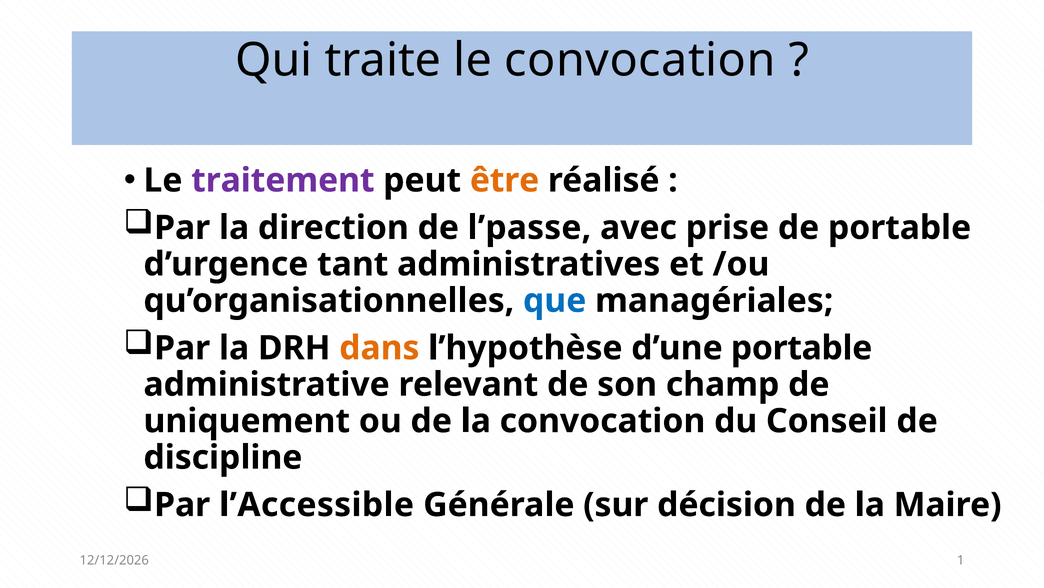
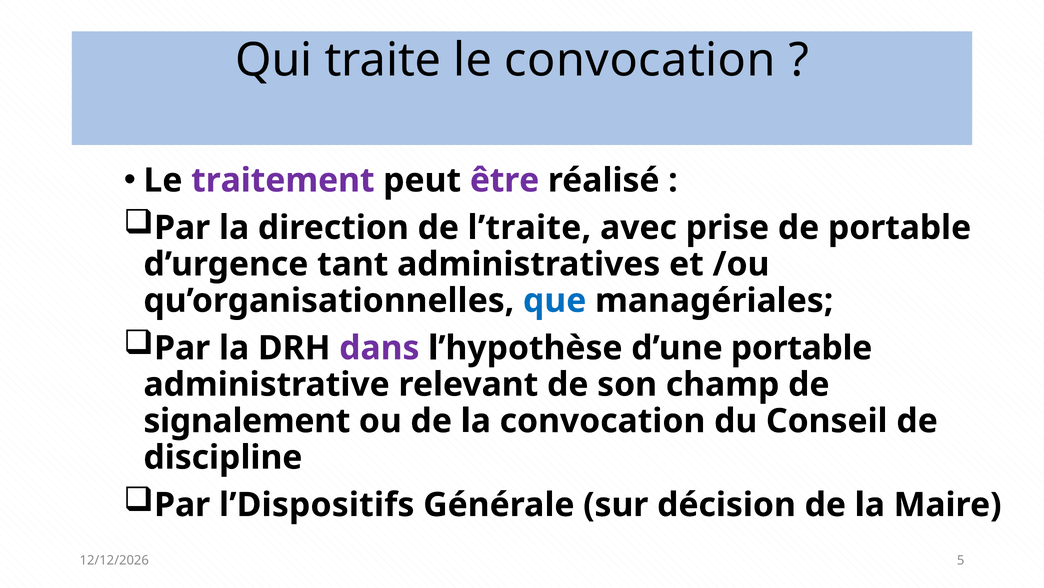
être colour: orange -> purple (505, 180)
l’passe: l’passe -> l’traite (529, 227)
dans colour: orange -> purple (379, 348)
uniquement: uniquement -> signalement (247, 421)
l’Accessible: l’Accessible -> l’Dispositifs (317, 504)
1: 1 -> 5 (961, 560)
